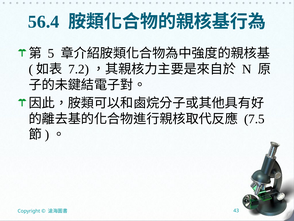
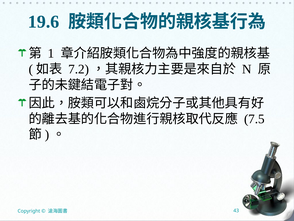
56.4: 56.4 -> 19.6 (44, 22)
5: 5 -> 1 (51, 53)
